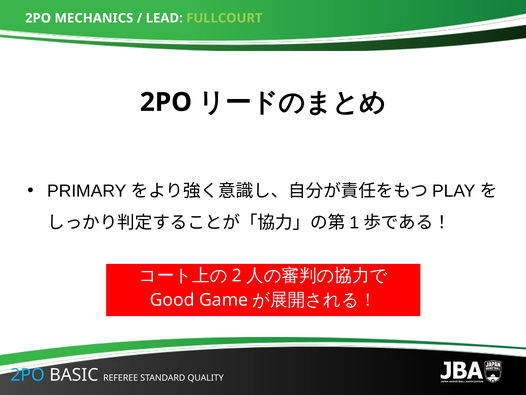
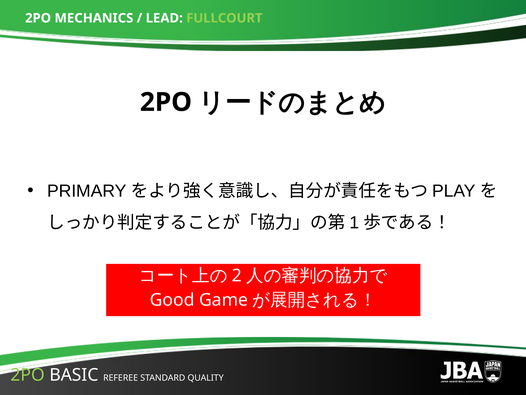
2PO colour: light blue -> light green (28, 374)
